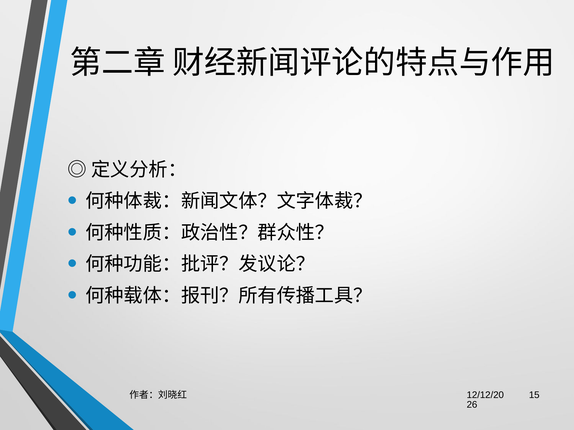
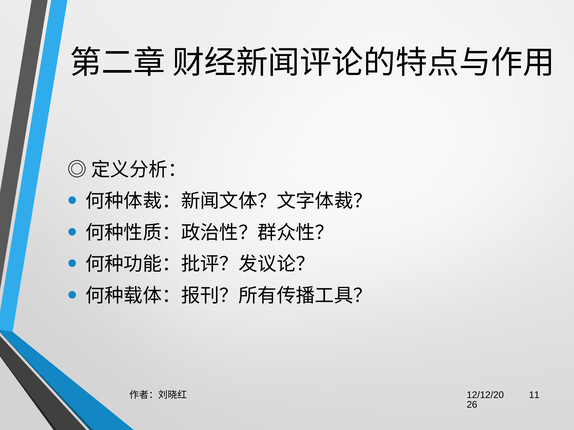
15: 15 -> 11 (534, 396)
